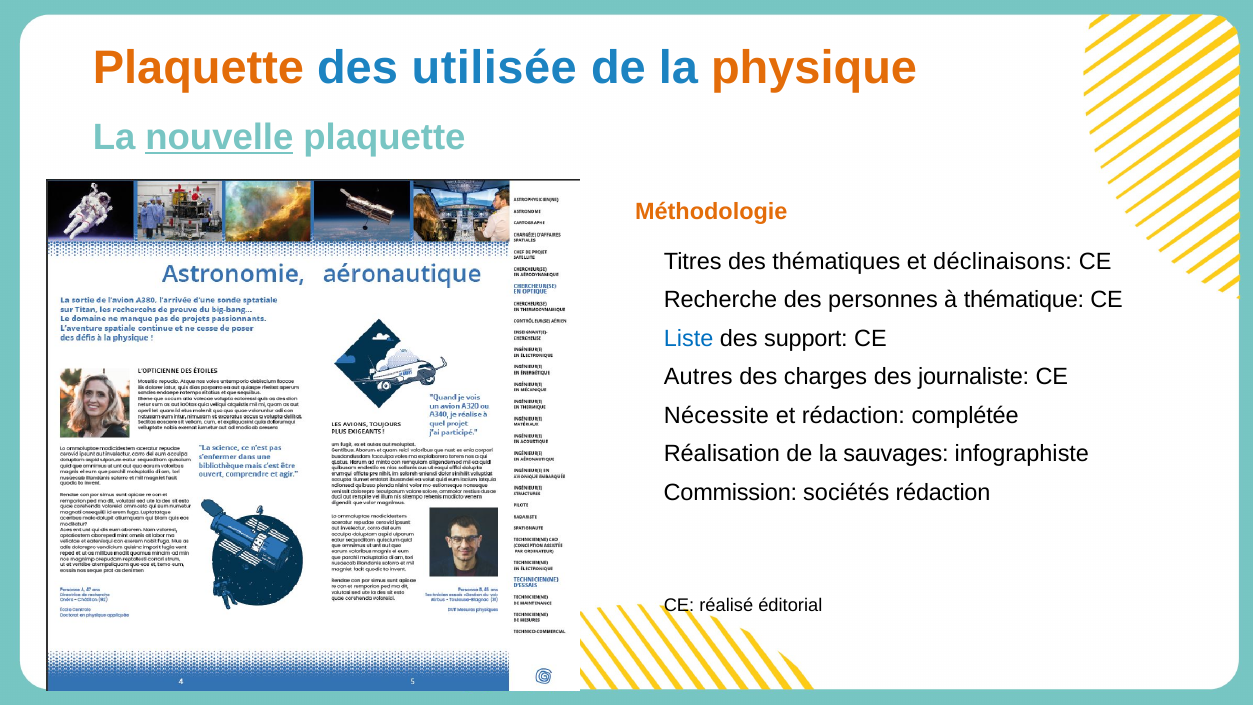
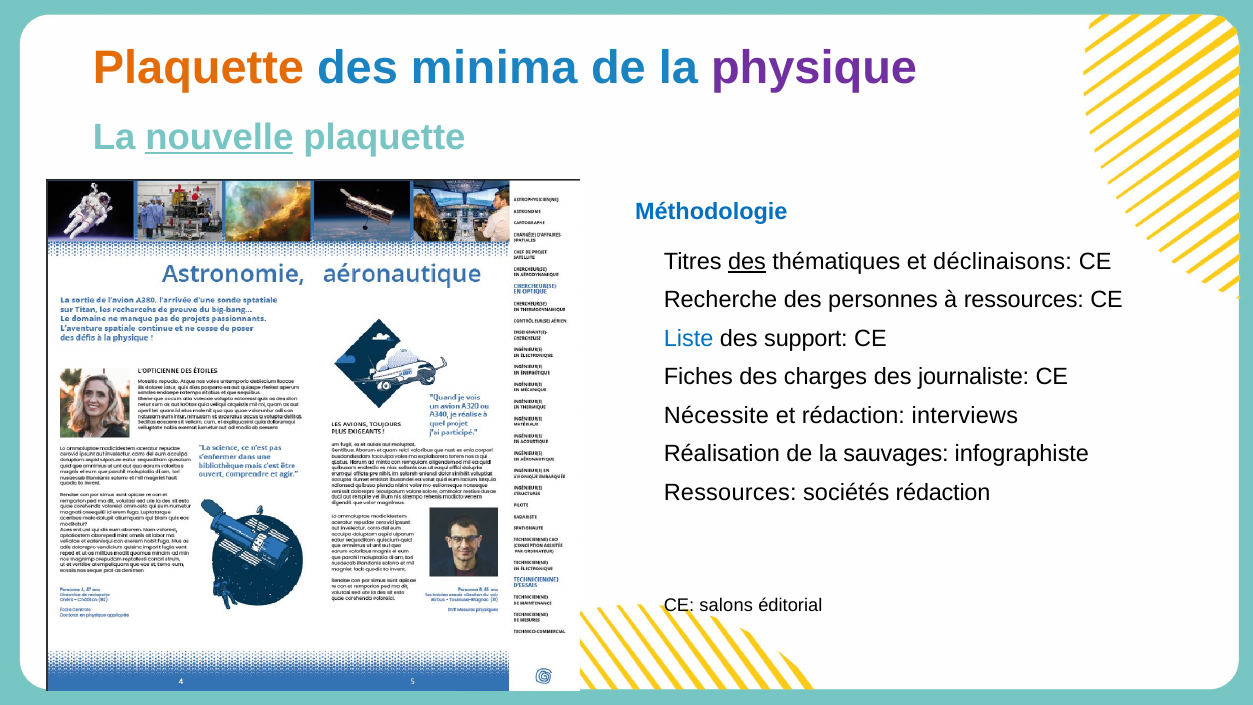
utilisée: utilisée -> minima (494, 68)
physique colour: orange -> purple (814, 68)
Méthodologie colour: orange -> blue (711, 211)
des underline: none -> present (747, 262)
à thématique: thématique -> ressources (1024, 300)
Autres: Autres -> Fiches (698, 377)
complétée: complétée -> interviews (965, 415)
Commission: Commission -> Ressources (730, 492)
réalisé: réalisé -> salons (726, 605)
